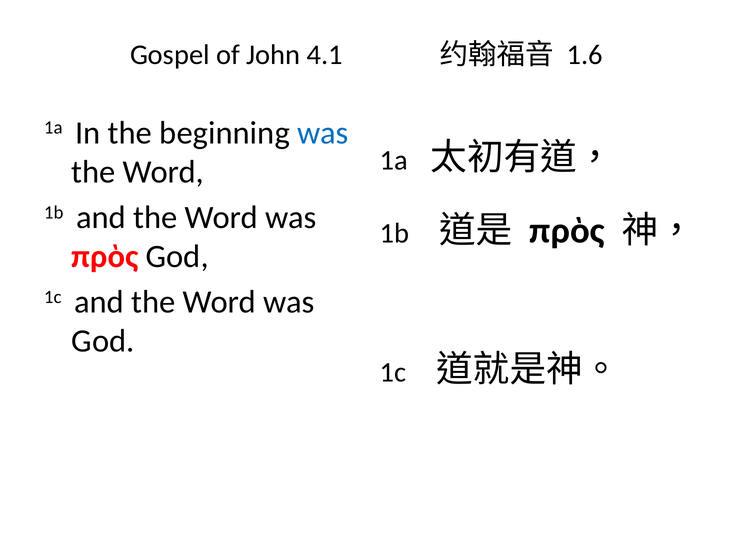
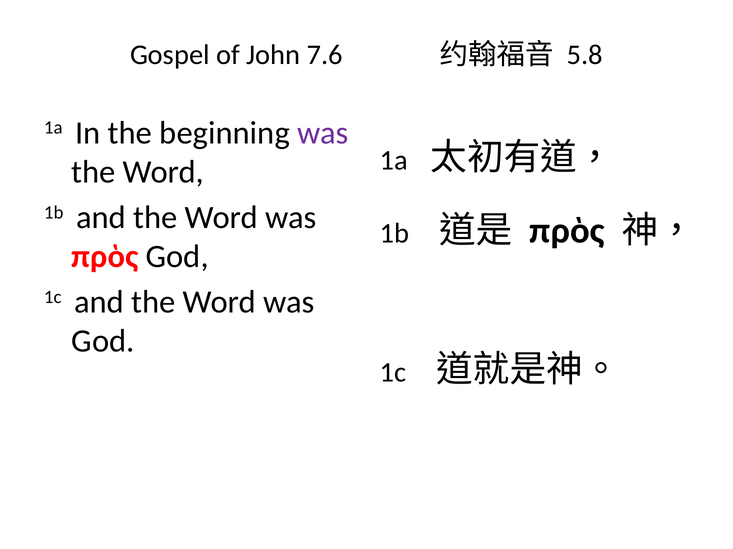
4.1: 4.1 -> 7.6 (325, 55)
1.6: 1.6 -> 5.8 (585, 55)
was colour: blue -> purple (323, 133)
